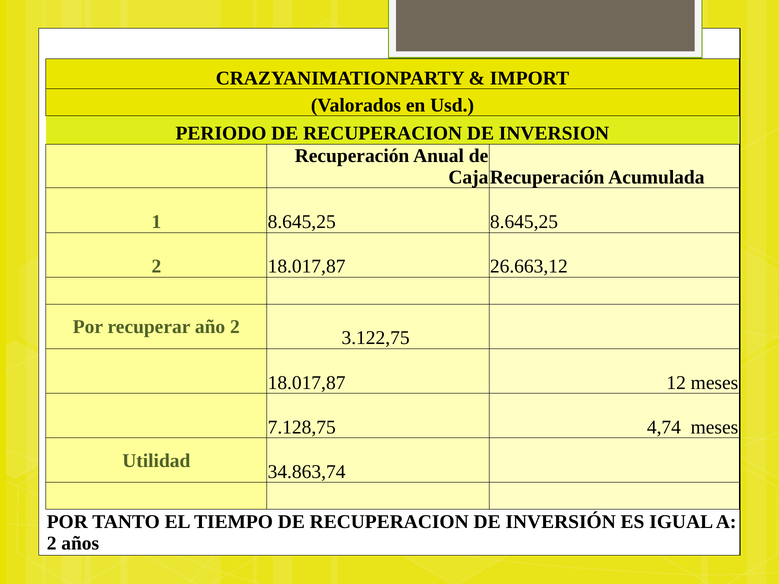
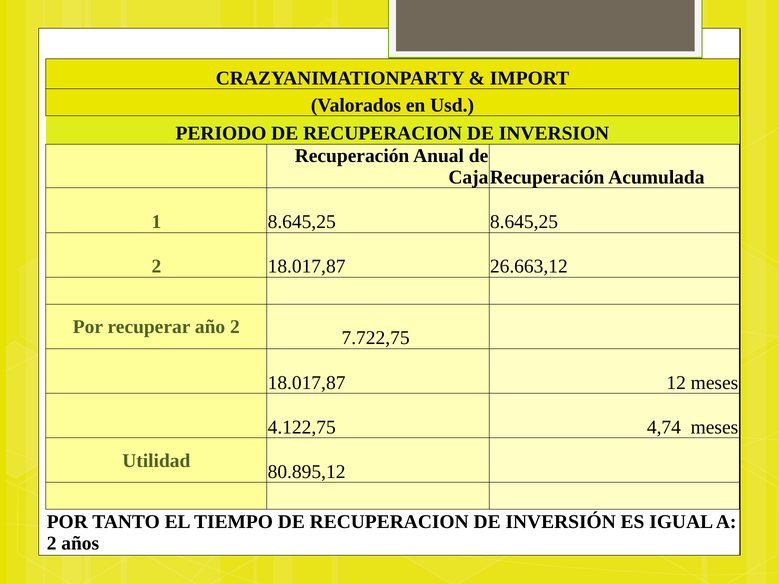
3.122,75: 3.122,75 -> 7.722,75 (376, 338)
7.128,75: 7.128,75 -> 4.122,75 (302, 427)
34.863,74: 34.863,74 -> 80.895,12 (307, 472)
